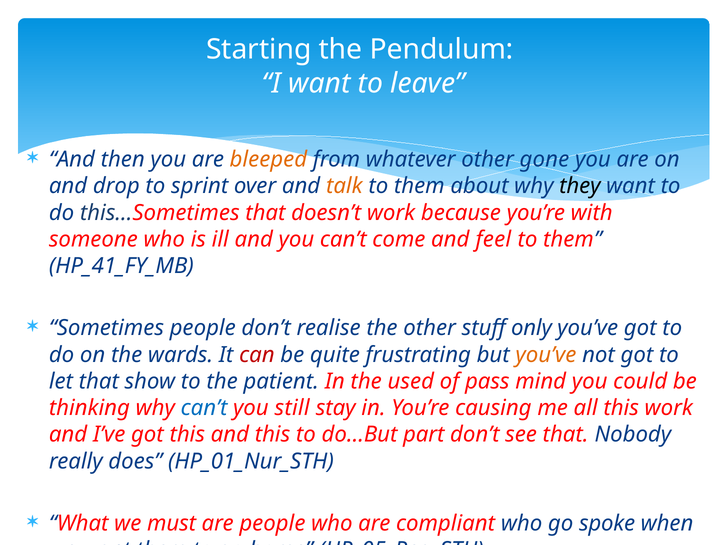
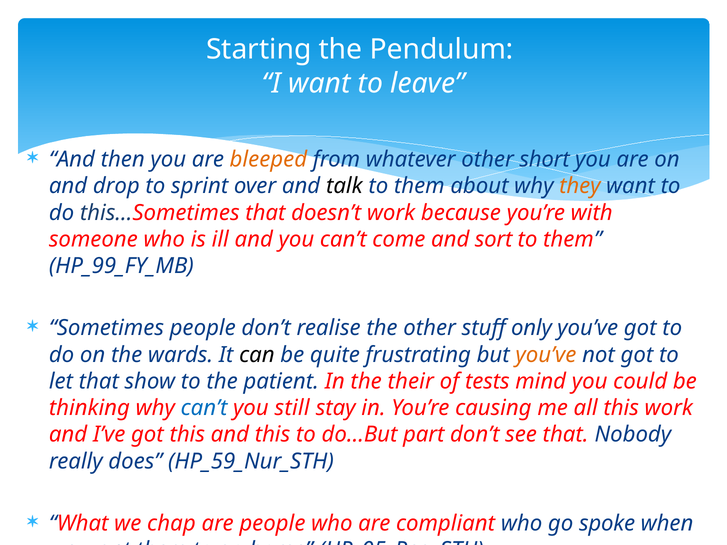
gone: gone -> short (545, 160)
talk colour: orange -> black (344, 186)
they colour: black -> orange (580, 186)
feel: feel -> sort (494, 239)
HP_41_FY_MB: HP_41_FY_MB -> HP_99_FY_MB (121, 266)
can colour: red -> black (257, 355)
used: used -> their (411, 382)
pass: pass -> tests (487, 382)
HP_01_Nur_STH: HP_01_Nur_STH -> HP_59_Nur_STH (251, 461)
must: must -> chap (171, 524)
